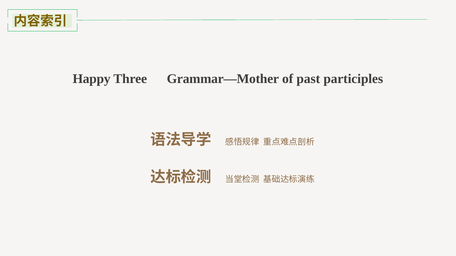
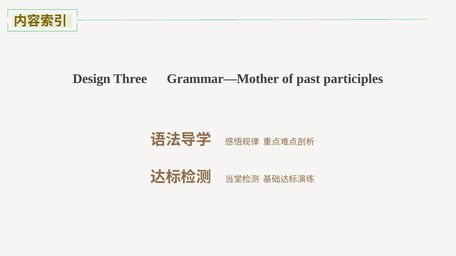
Happy: Happy -> Design (92, 79)
